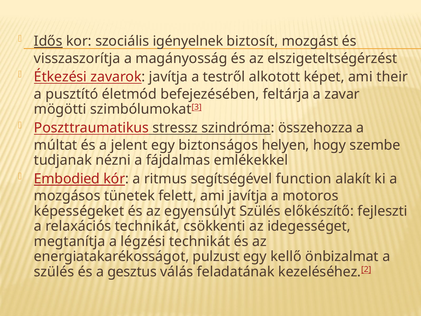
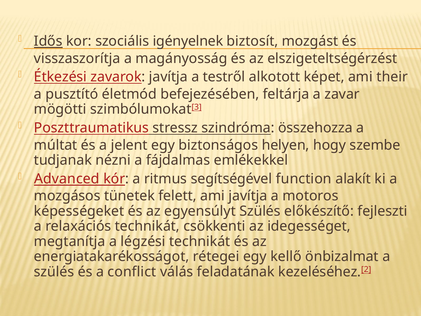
Embodied: Embodied -> Advanced (67, 179)
pulzust: pulzust -> rétegei (216, 256)
gesztus: gesztus -> conflict (132, 272)
